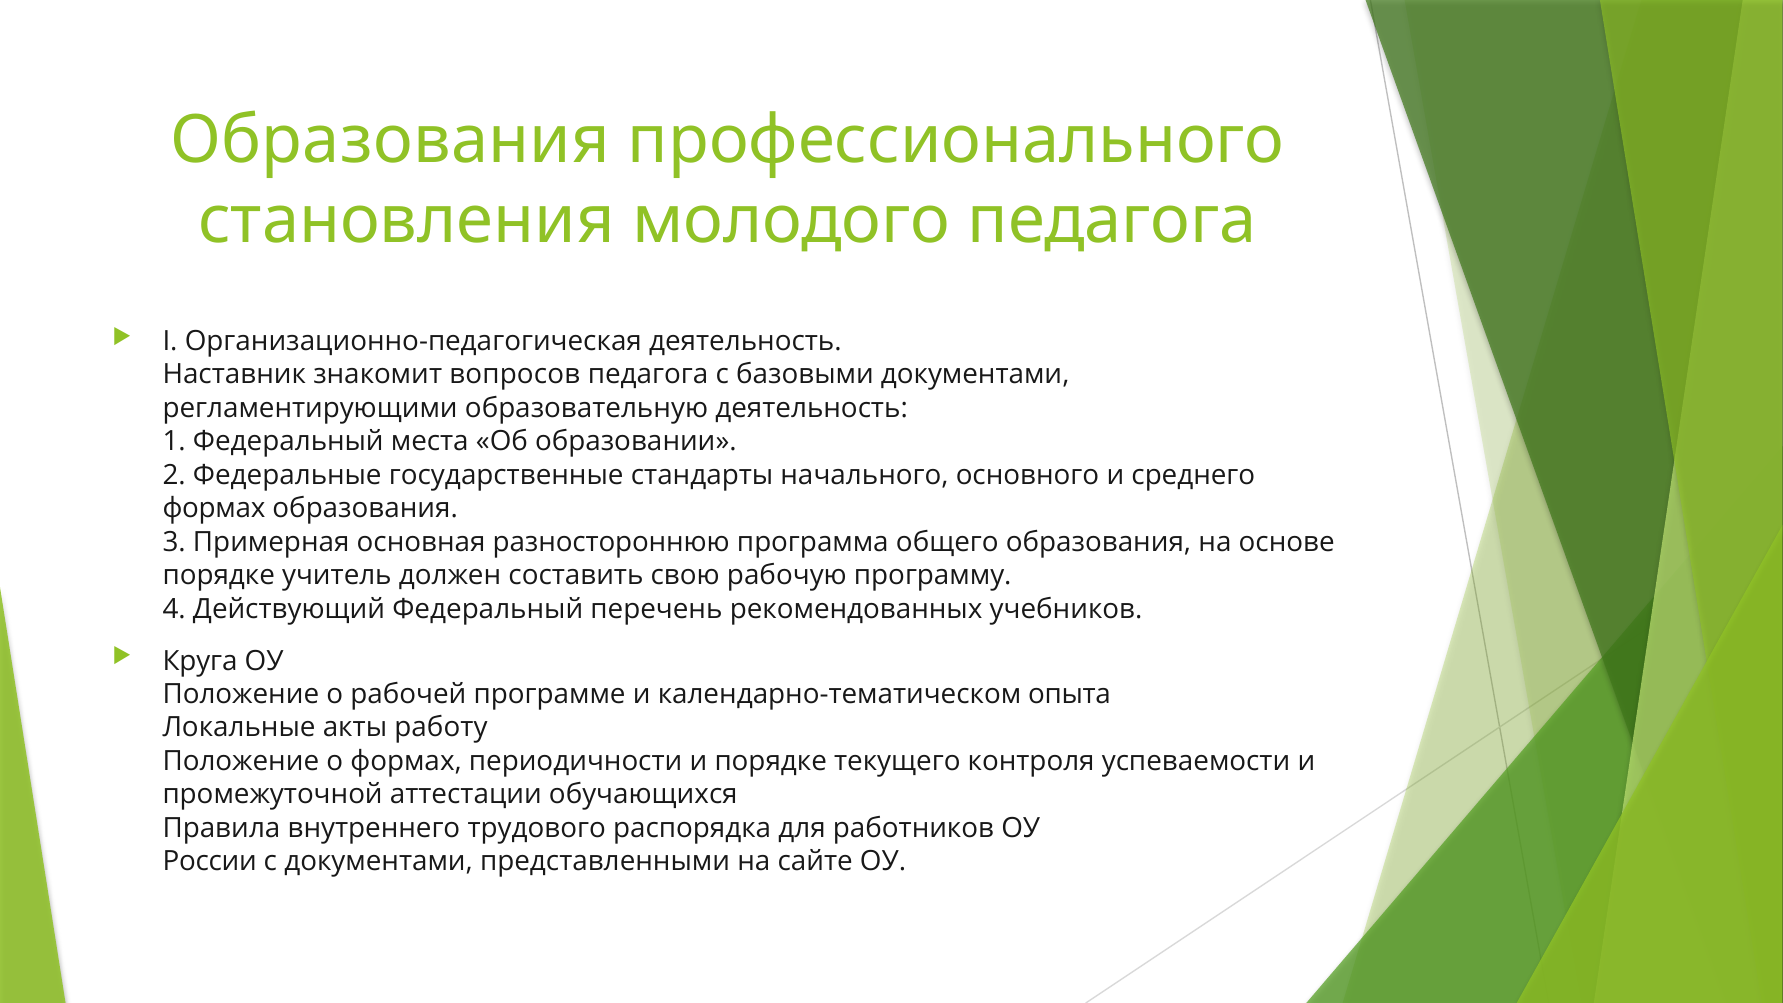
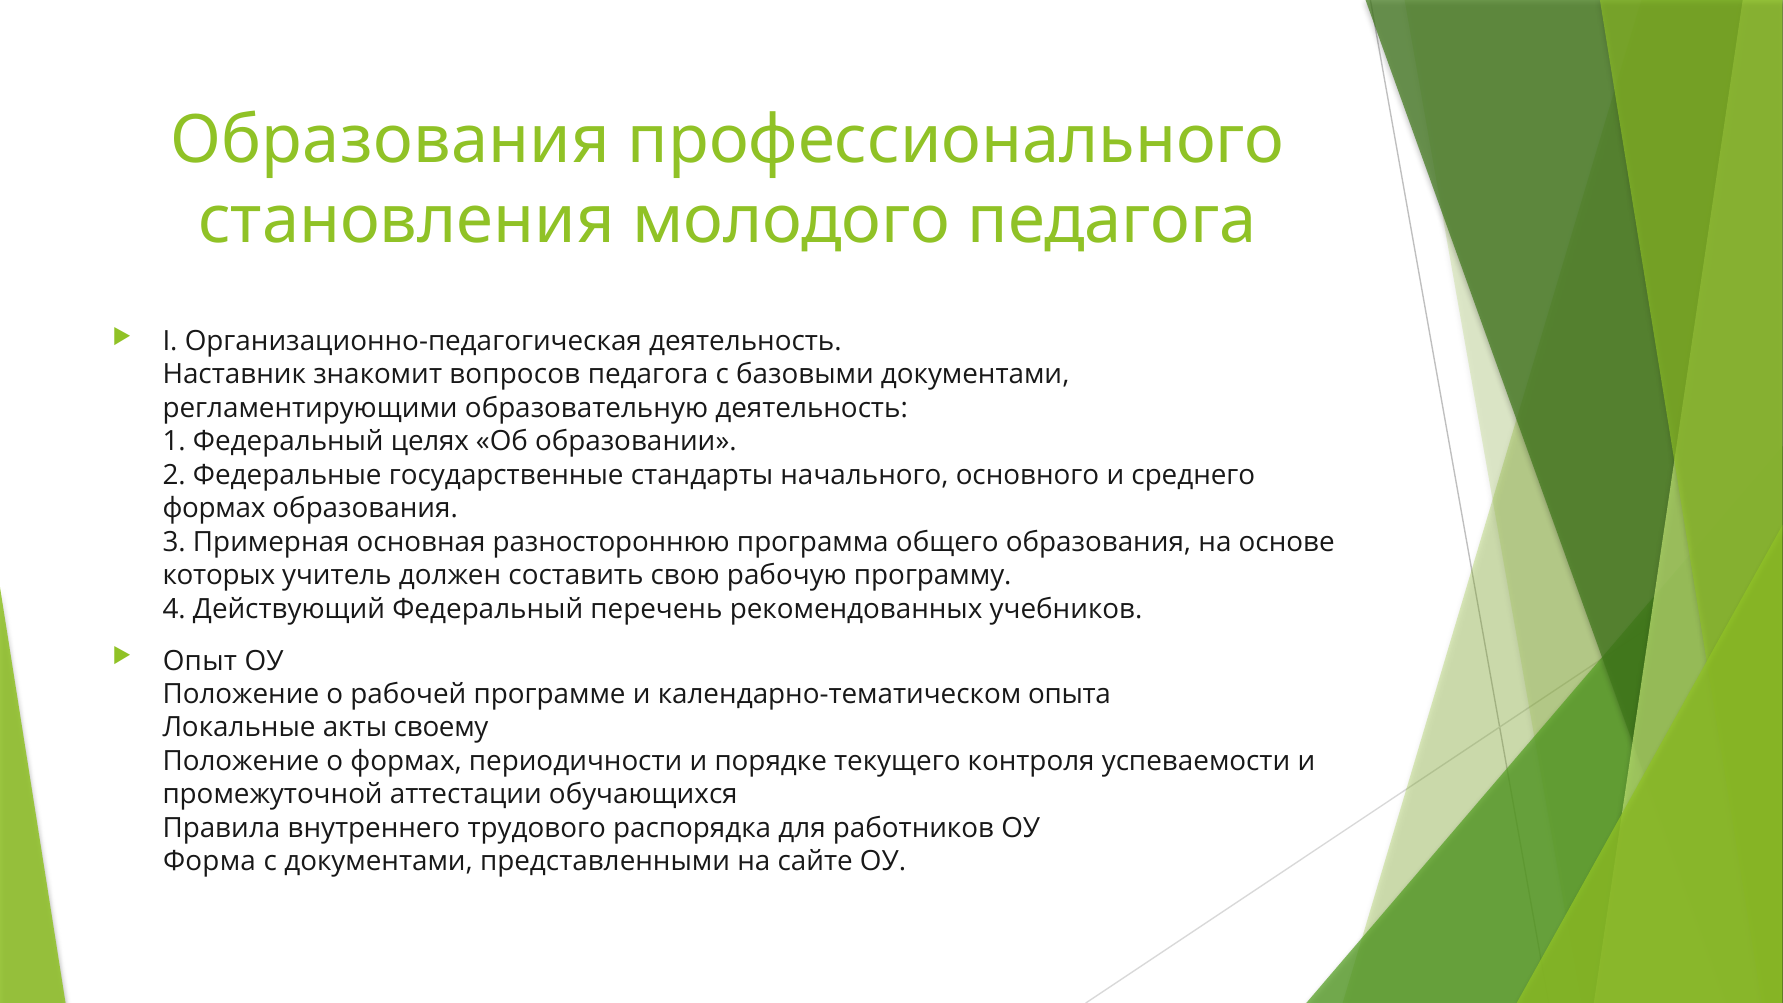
места: места -> целях (430, 442)
порядке: порядке -> которых (219, 575)
Круга: Круга -> Опыт (200, 661)
работу: работу -> своему (441, 728)
России: России -> Форма (209, 861)
